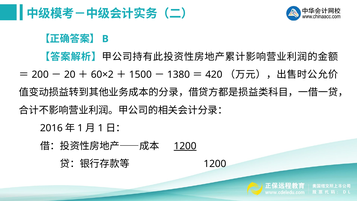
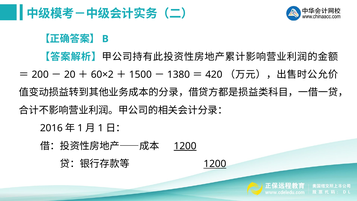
1200 underline: none -> present (215, 164)
